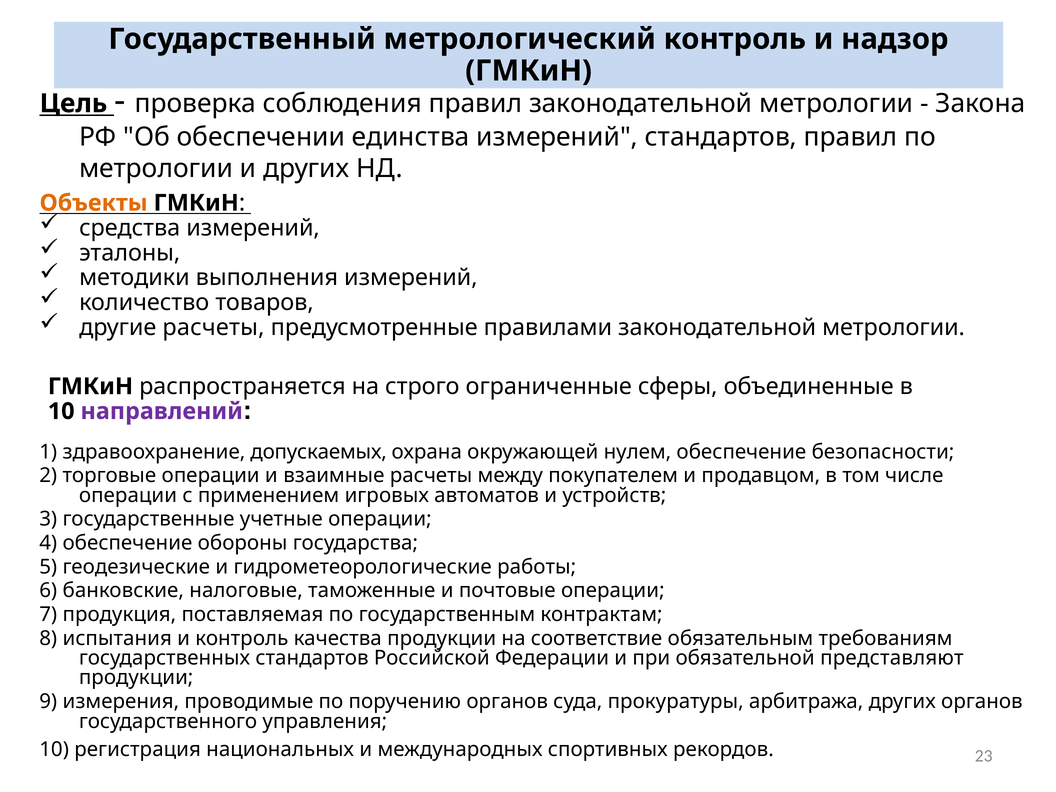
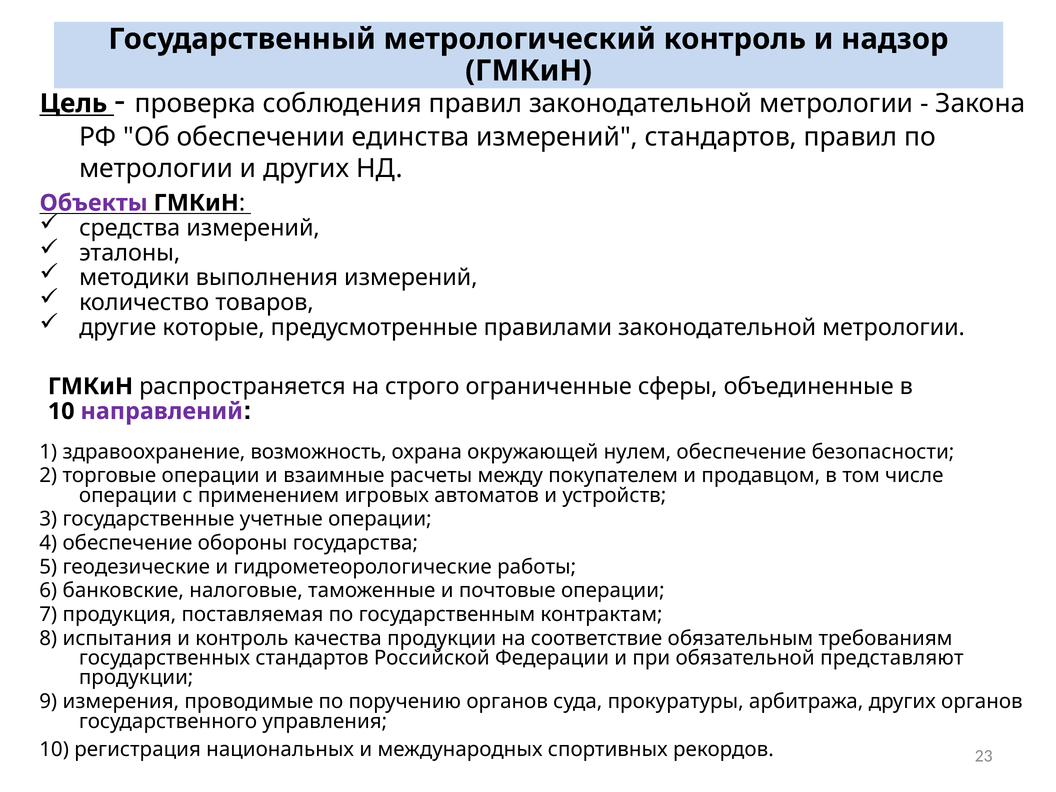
Объекты colour: orange -> purple (94, 203)
другие расчеты: расчеты -> которые (214, 327)
допускаемых: допускаемых -> возможность (319, 452)
